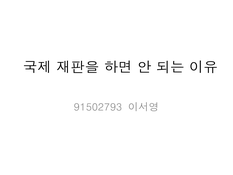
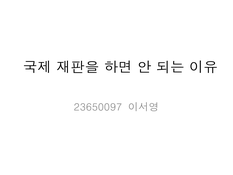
91502793: 91502793 -> 23650097 (98, 107)
